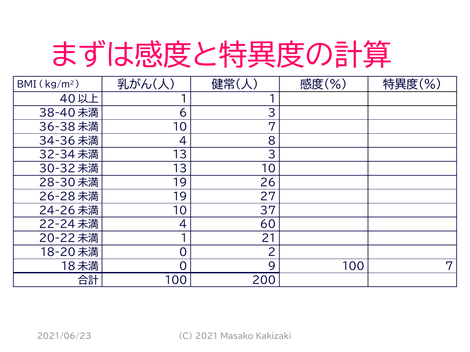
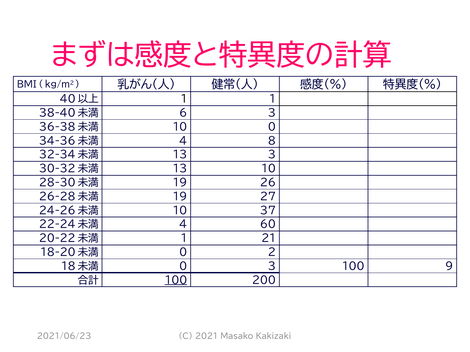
10 7: 7 -> 0 (272, 127)
0 9: 9 -> 3 (272, 267)
100 7: 7 -> 9 (449, 267)
100 underline: none -> present (176, 281)
